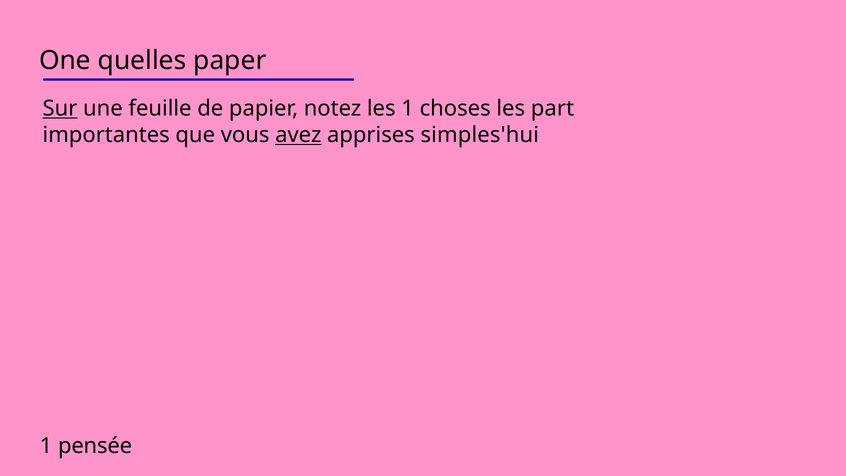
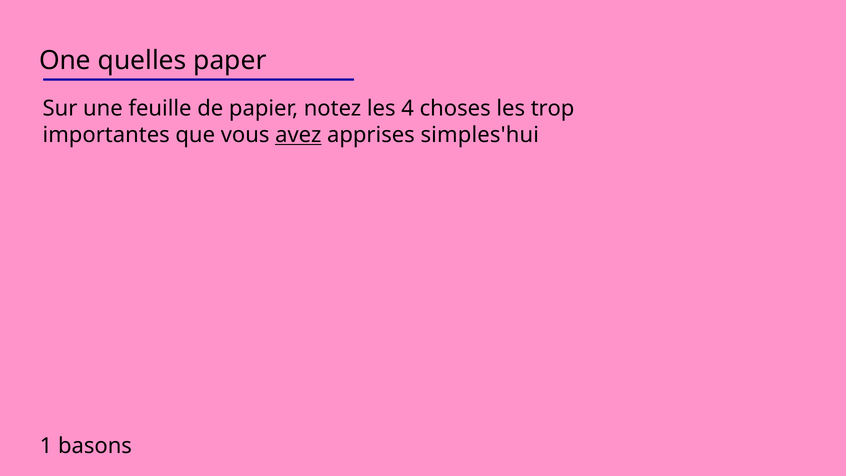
Sur underline: present -> none (60, 109)
les 1: 1 -> 4 (408, 109)
part: part -> trop (553, 109)
pensée: pensée -> basons (95, 446)
